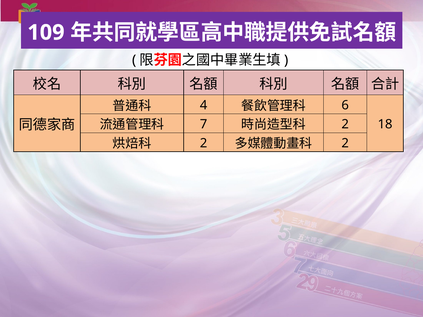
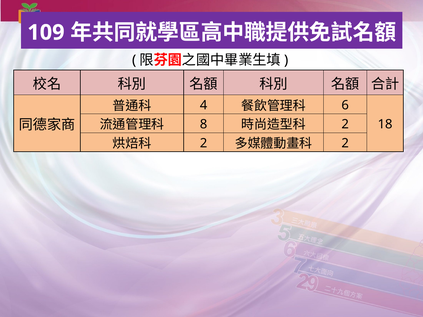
7: 7 -> 8 (204, 124)
